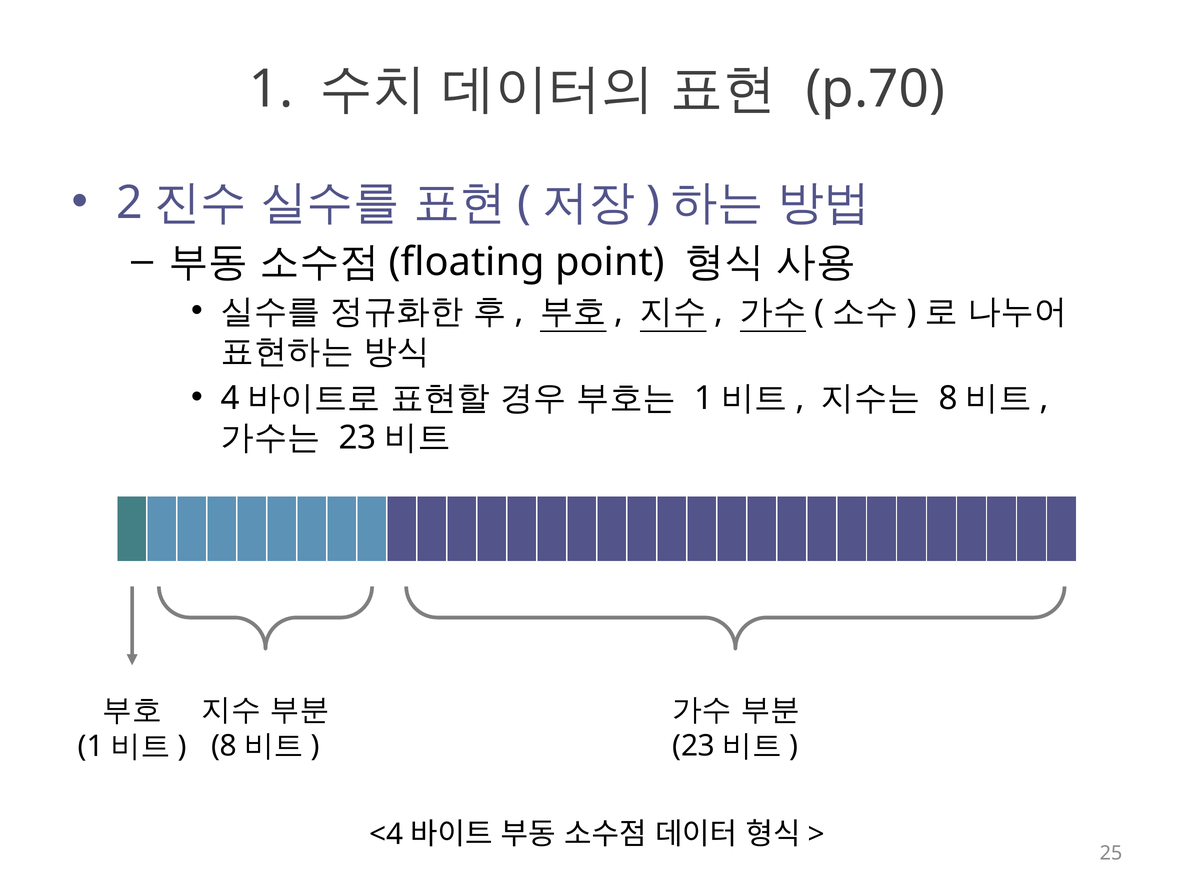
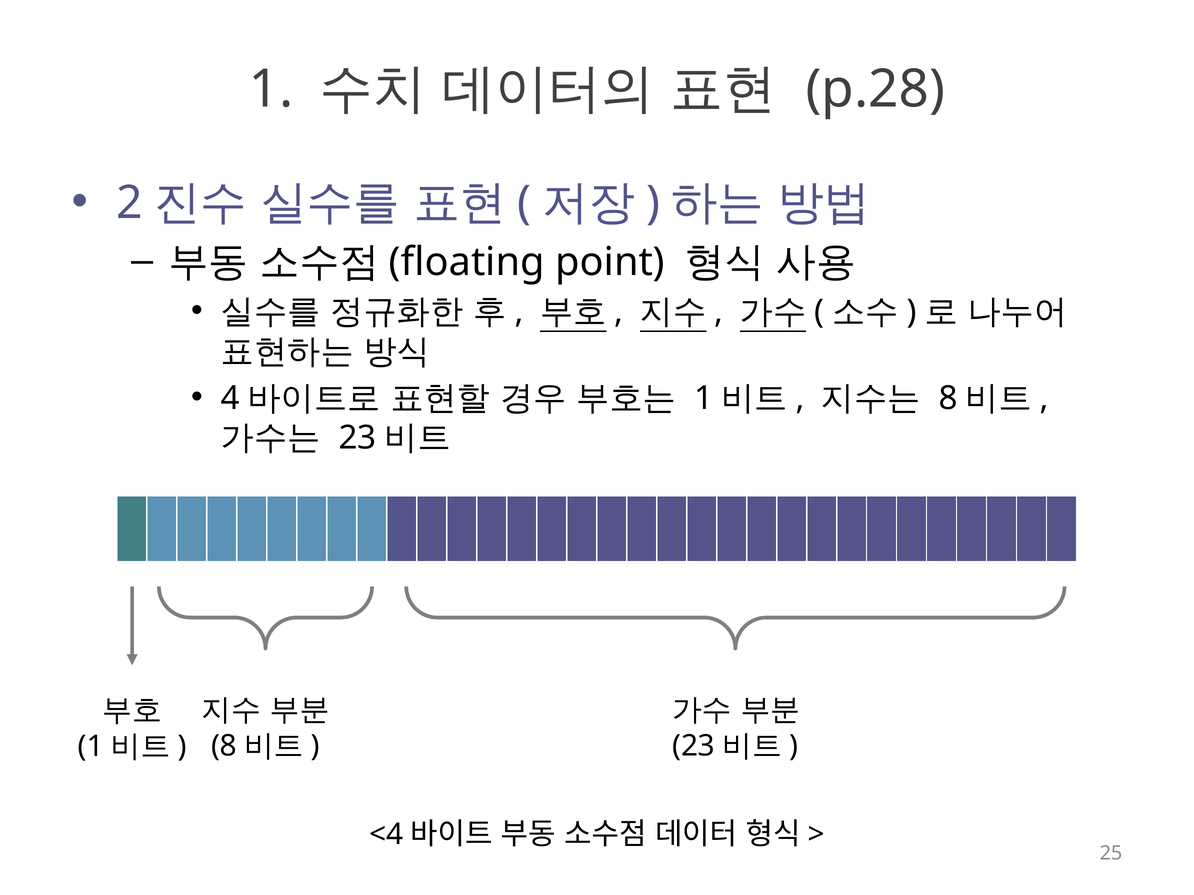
p.70: p.70 -> p.28 (875, 89)
